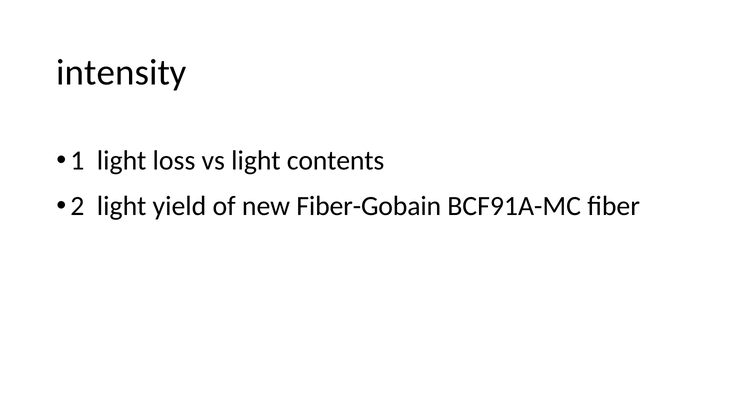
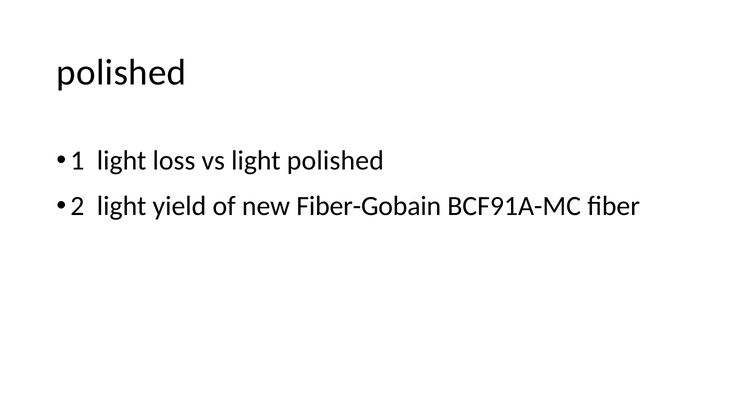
intensity: intensity -> polished (121, 72)
light contents: contents -> polished (335, 161)
